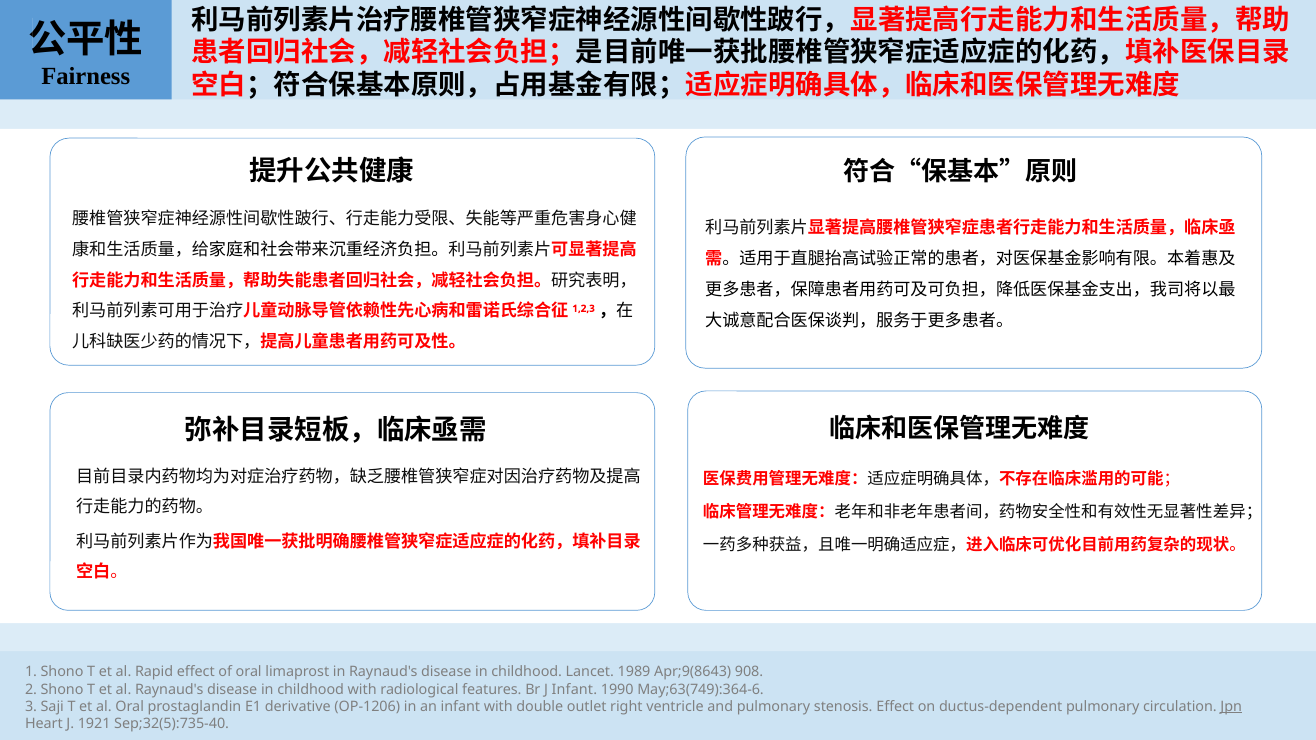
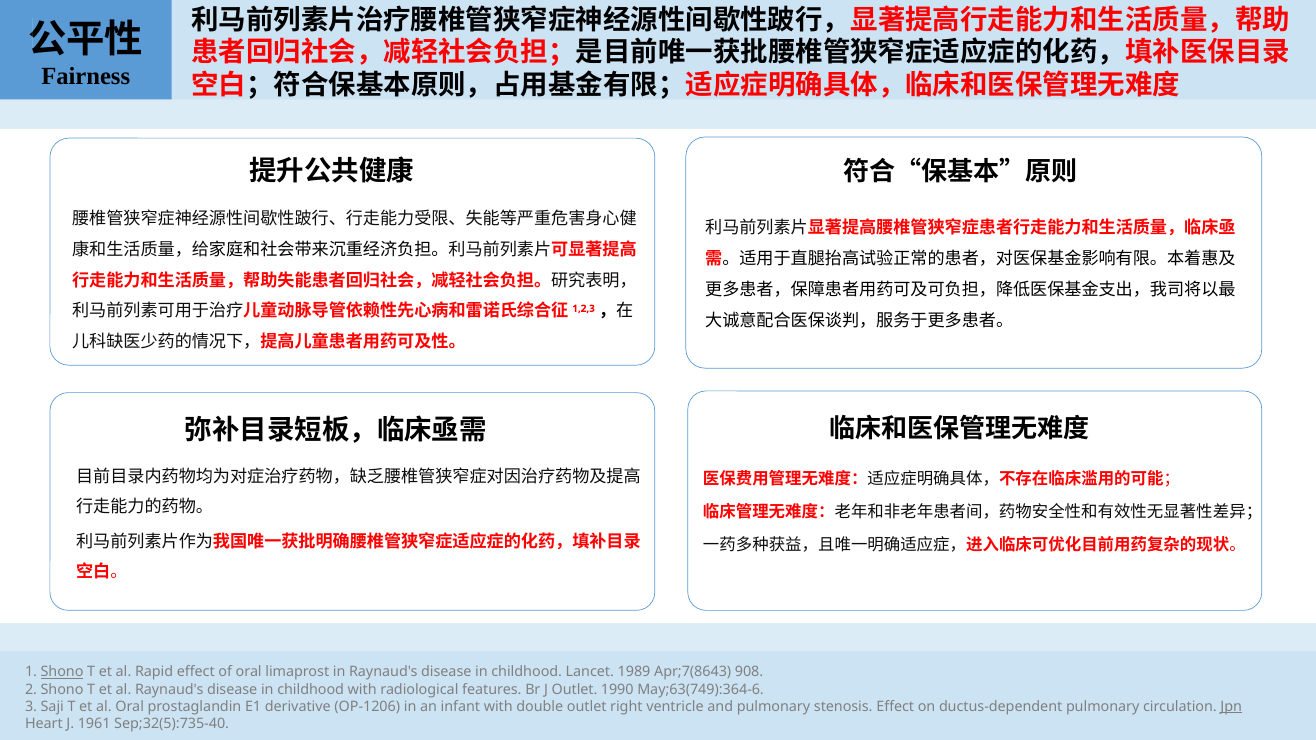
Shono underline: none -> present (62, 672)
Apr;9(8643: Apr;9(8643 -> Apr;7(8643 (693, 672)
J Infant: Infant -> Outlet (575, 690)
1921: 1921 -> 1961 (94, 724)
